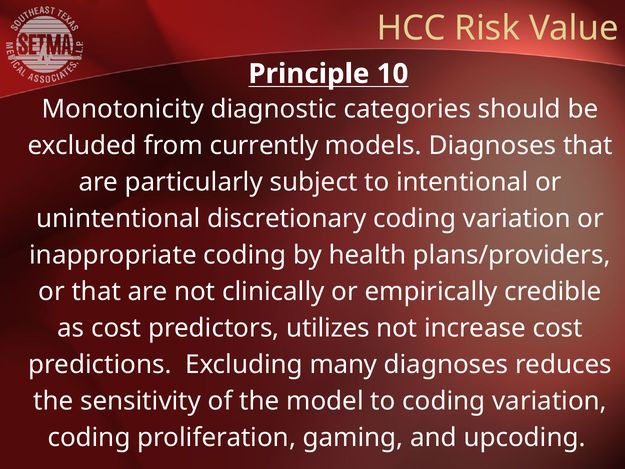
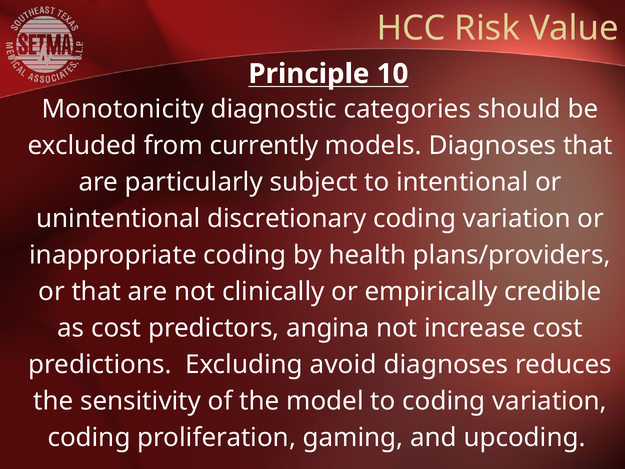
utilizes: utilizes -> angina (328, 328)
many: many -> avoid (343, 364)
